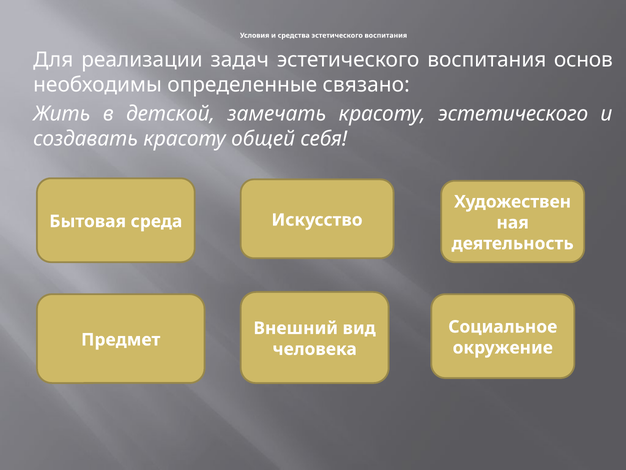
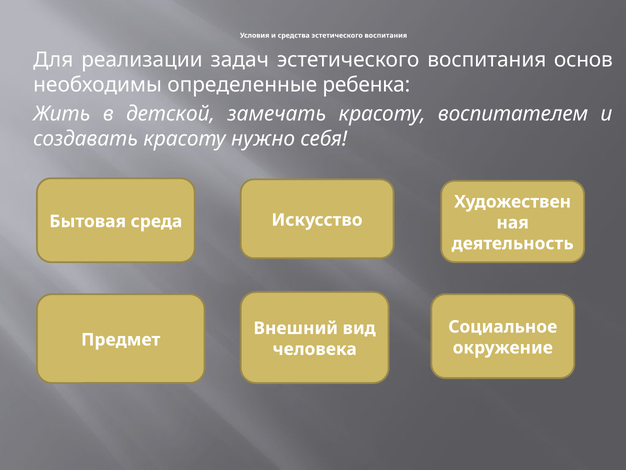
связано: связано -> ребенка (366, 85)
красоту эстетического: эстетического -> воспитателем (513, 114)
общей: общей -> нужно (263, 139)
